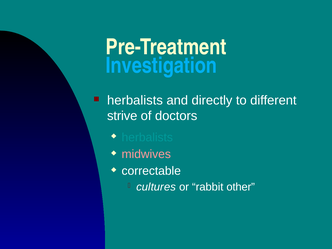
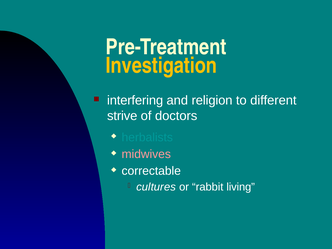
Investigation colour: light blue -> yellow (161, 66)
herbalists: herbalists -> interfering (135, 100)
directly: directly -> religion (212, 100)
other: other -> living (241, 187)
